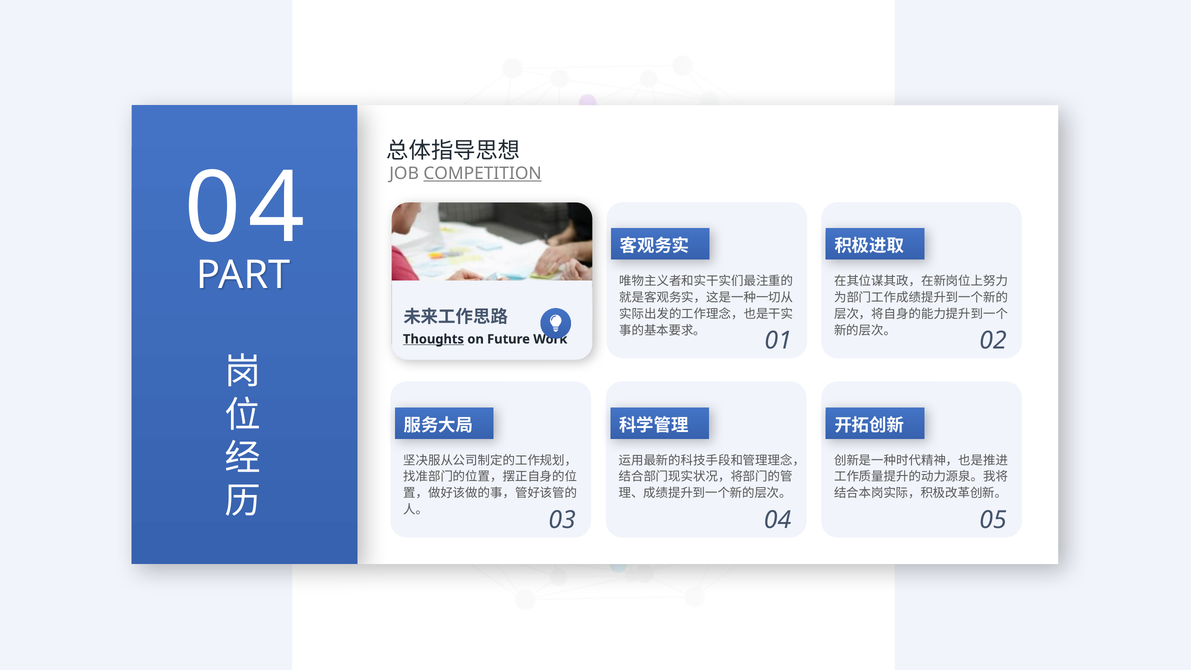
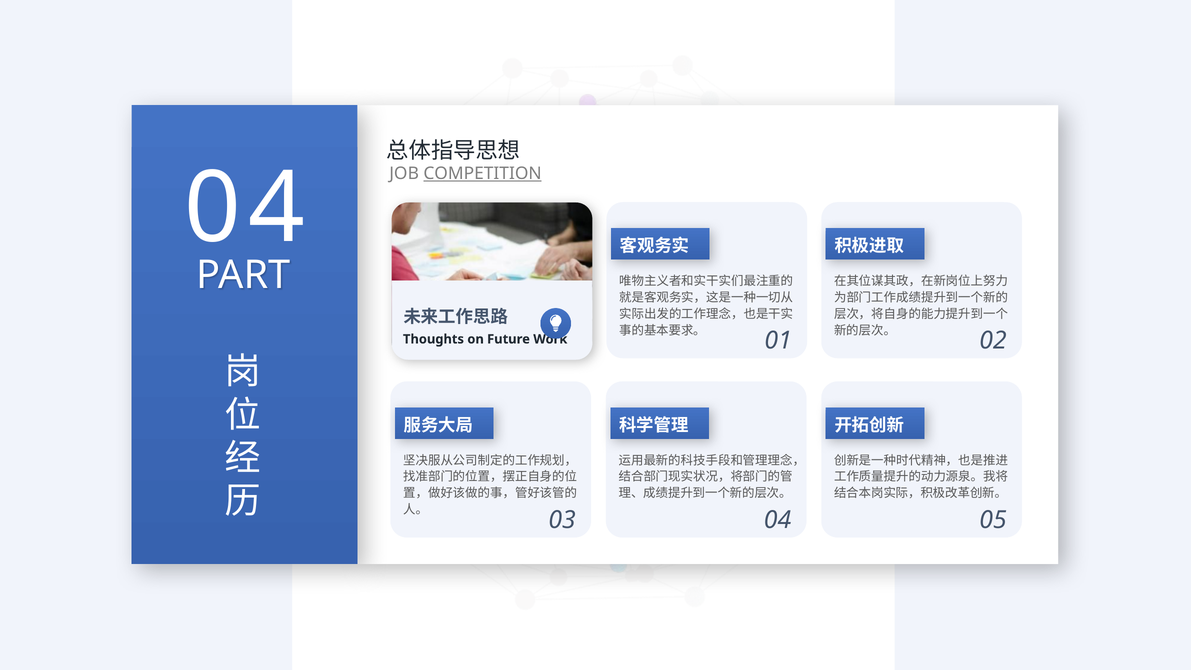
Thoughts underline: present -> none (433, 339)
